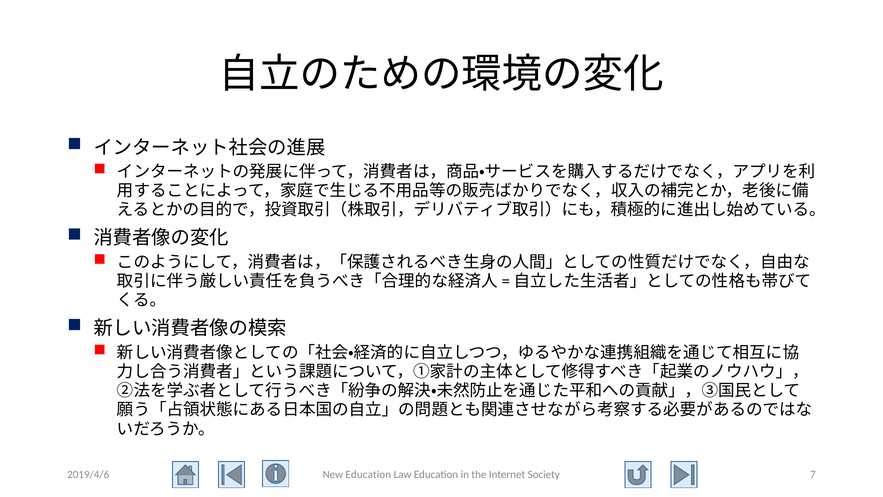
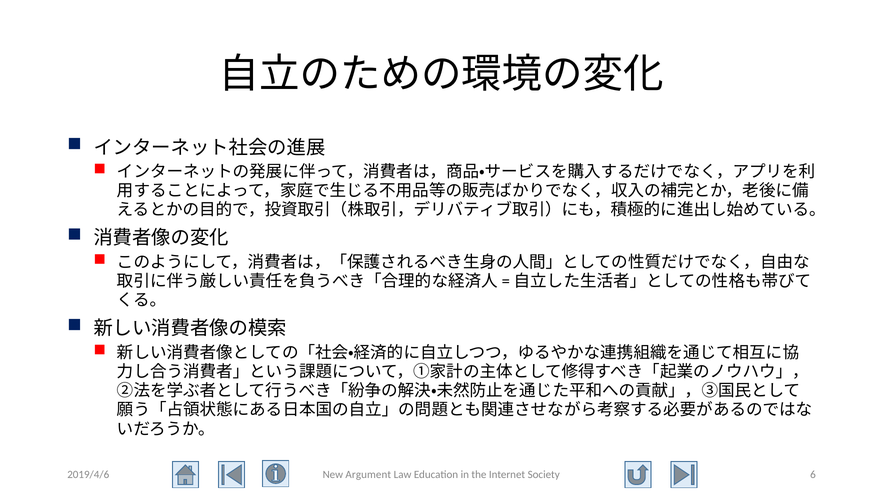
New Education: Education -> Argument (368, 474)
7: 7 -> 6 (813, 474)
